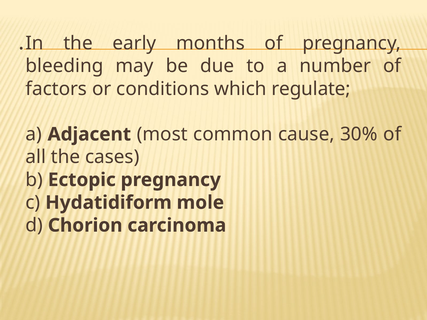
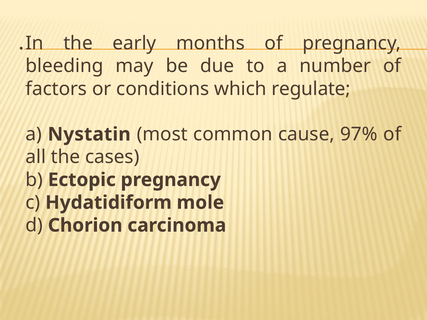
Adjacent: Adjacent -> Nystatin (89, 134)
30%: 30% -> 97% (359, 134)
